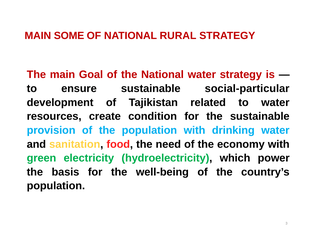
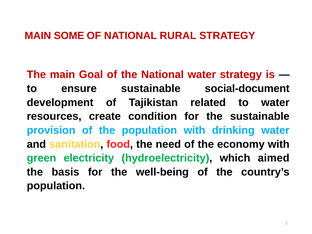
social-particular: social-particular -> social-document (247, 89)
power: power -> aimed (274, 158)
